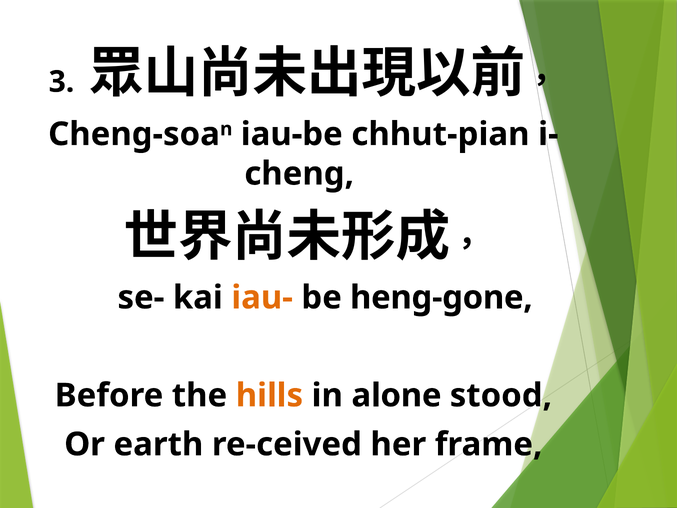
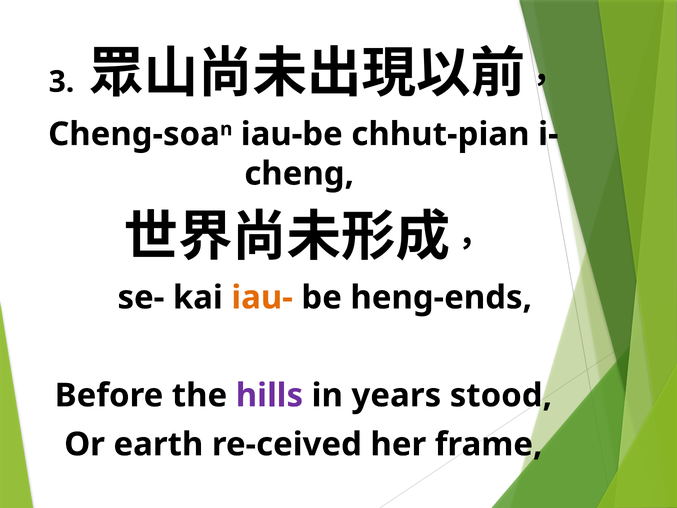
heng-gone: heng-gone -> heng-ends (441, 297)
hills colour: orange -> purple (269, 395)
alone: alone -> years (396, 395)
